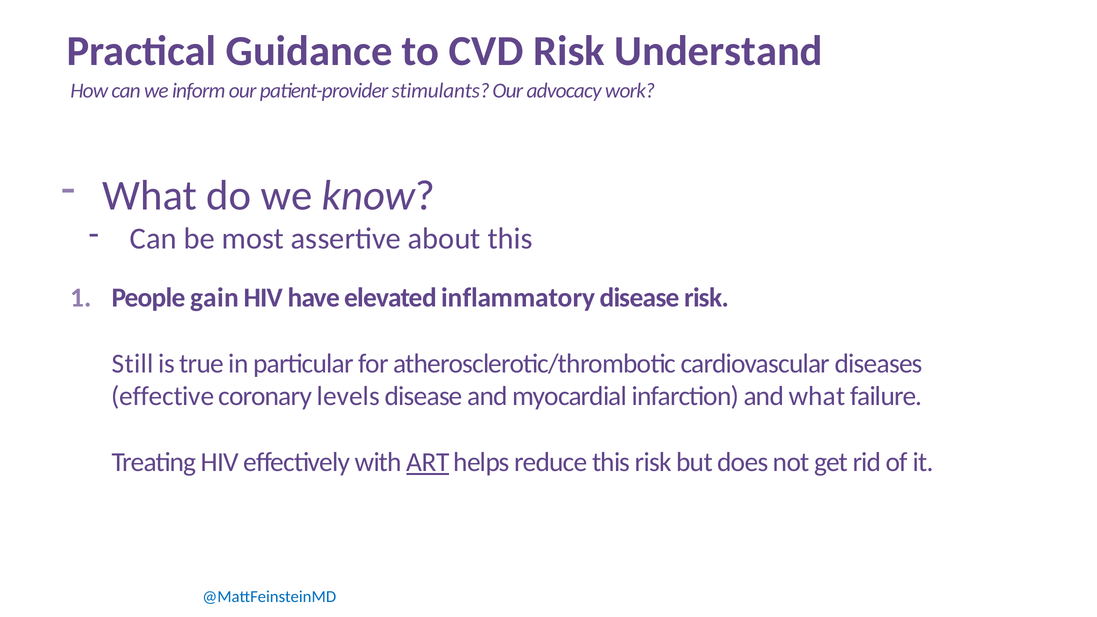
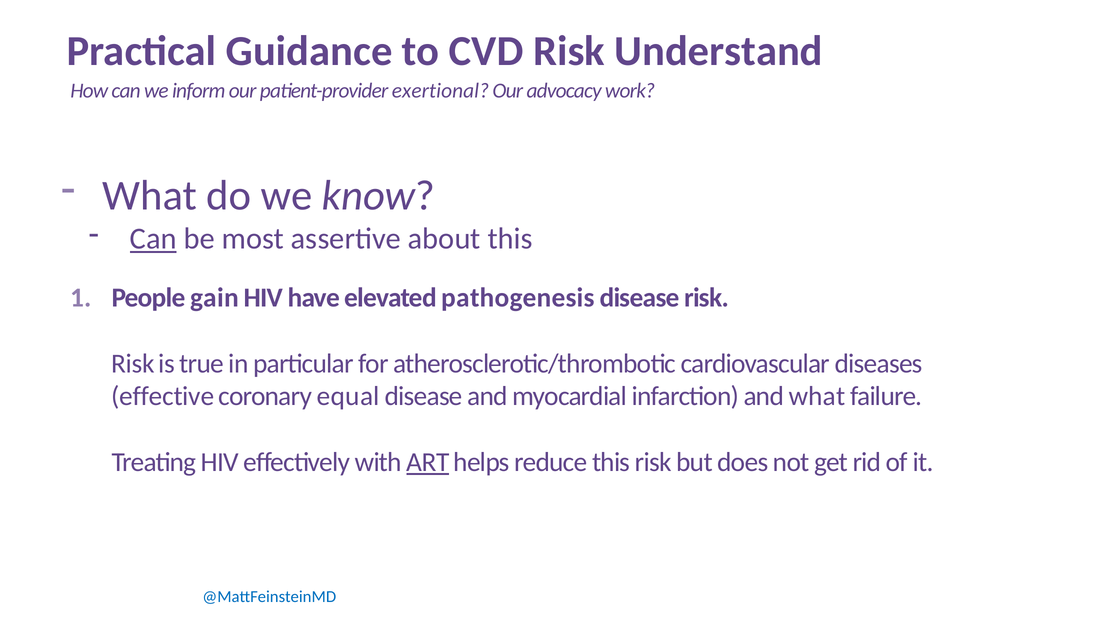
stimulants: stimulants -> exertional (440, 91)
Can underline: none -> present (153, 239)
inflammatory: inflammatory -> pathogenesis (518, 298)
Still: Still -> Risk (133, 364)
levels: levels -> equal (348, 396)
